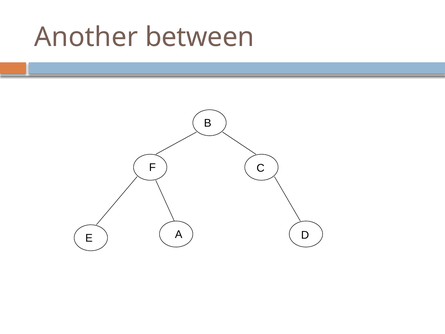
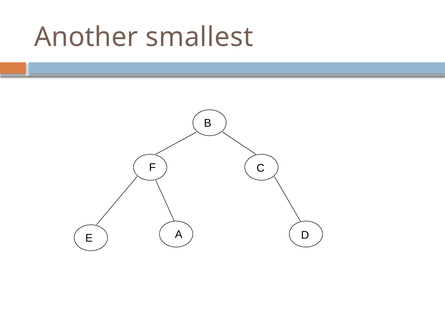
between: between -> smallest (199, 37)
